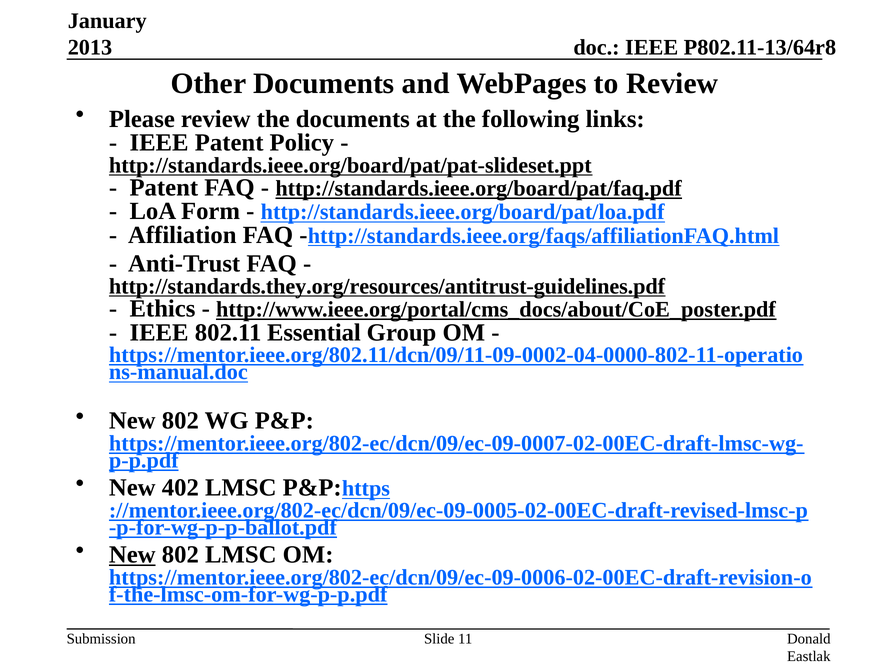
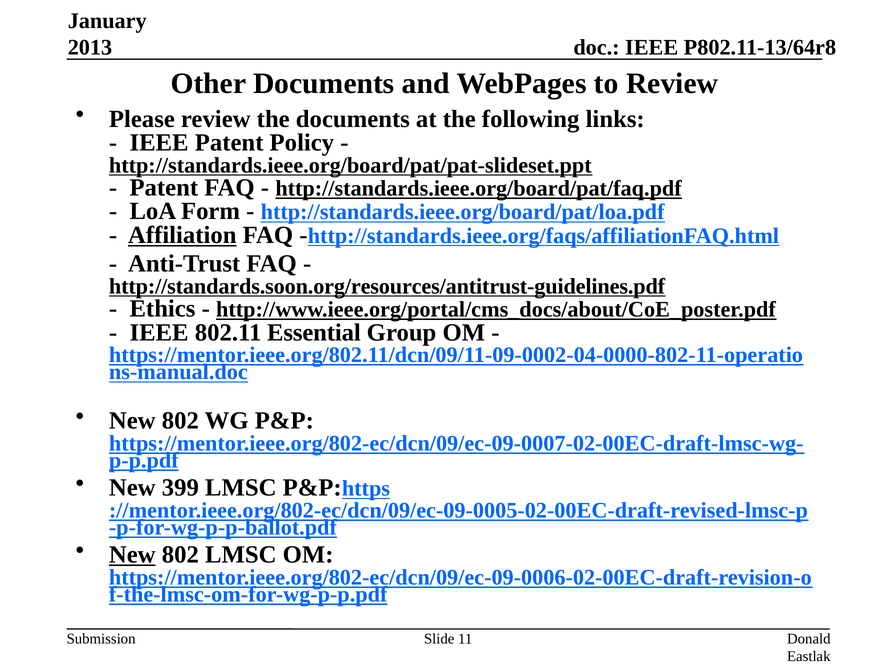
Affiliation underline: none -> present (182, 235)
http://standards.they.org/resources/antitrust-guidelines.pdf: http://standards.they.org/resources/antitrust-guidelines.pdf -> http://standards.soon.org/resources/antitrust-guidelines.pdf (387, 287)
402: 402 -> 399 (180, 488)
